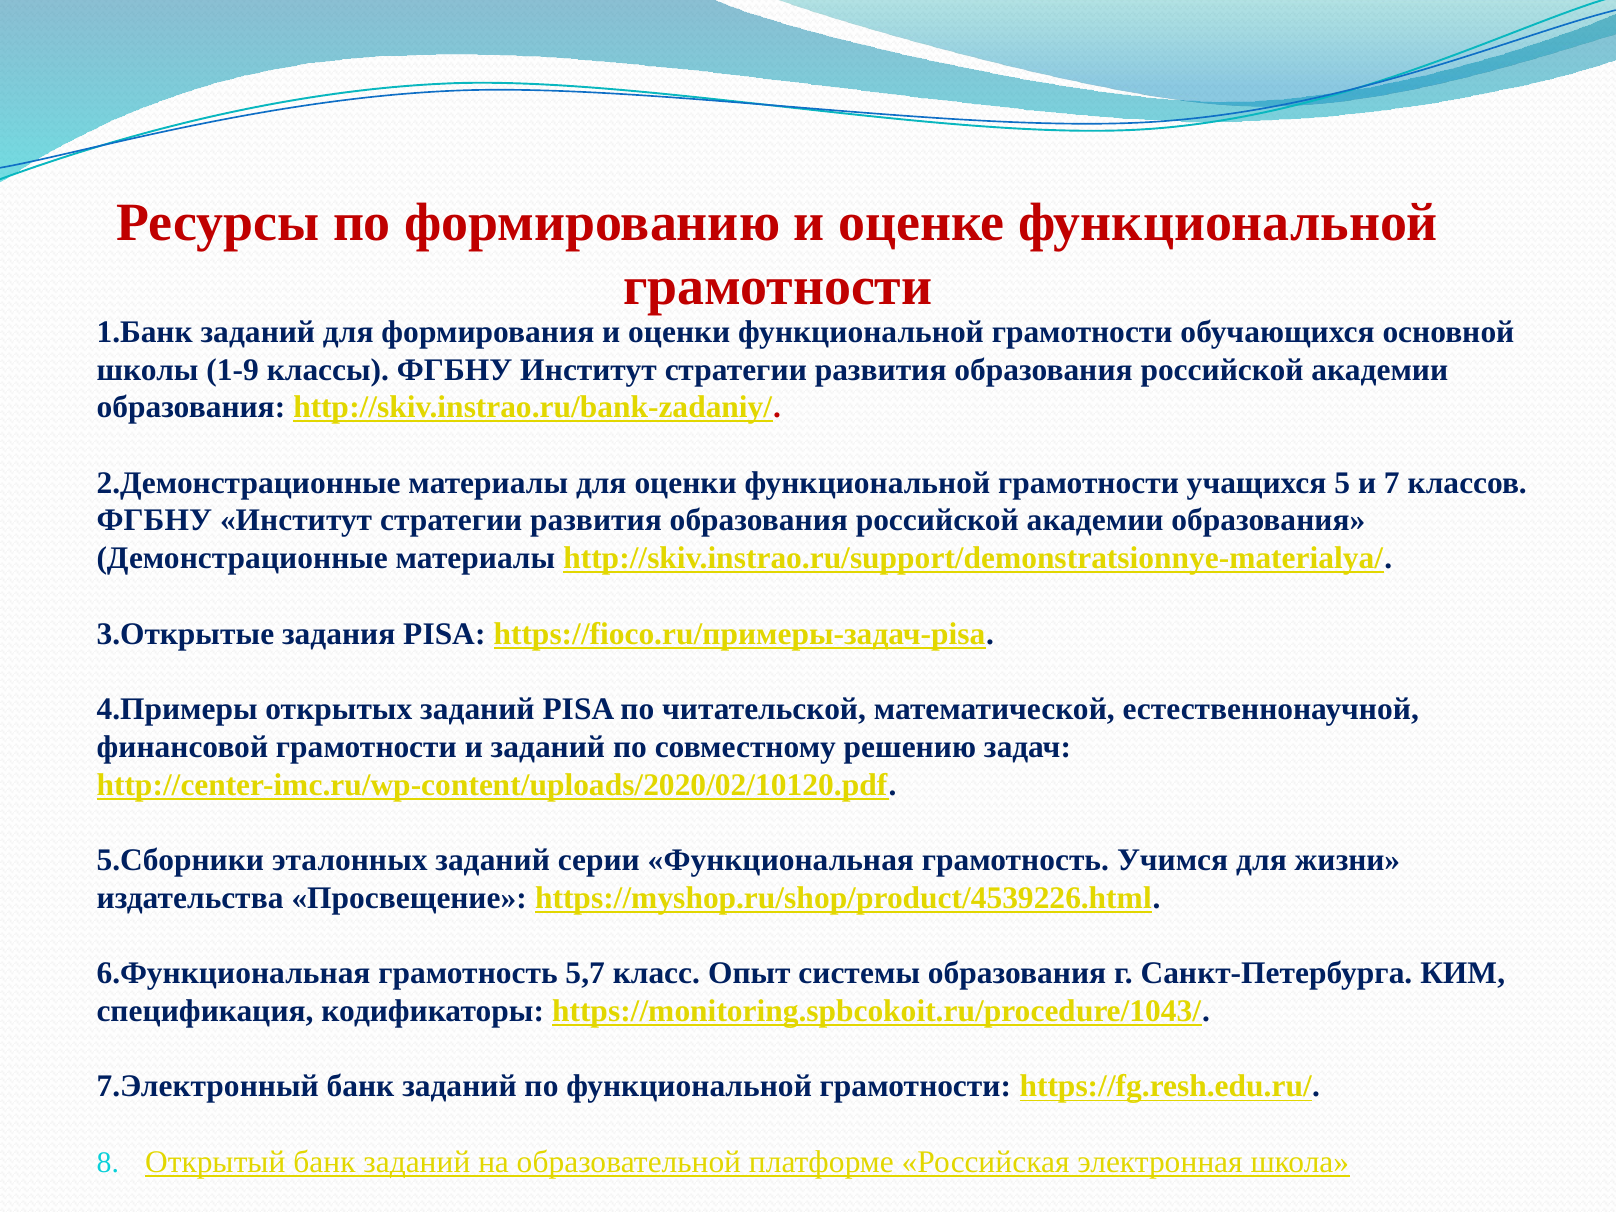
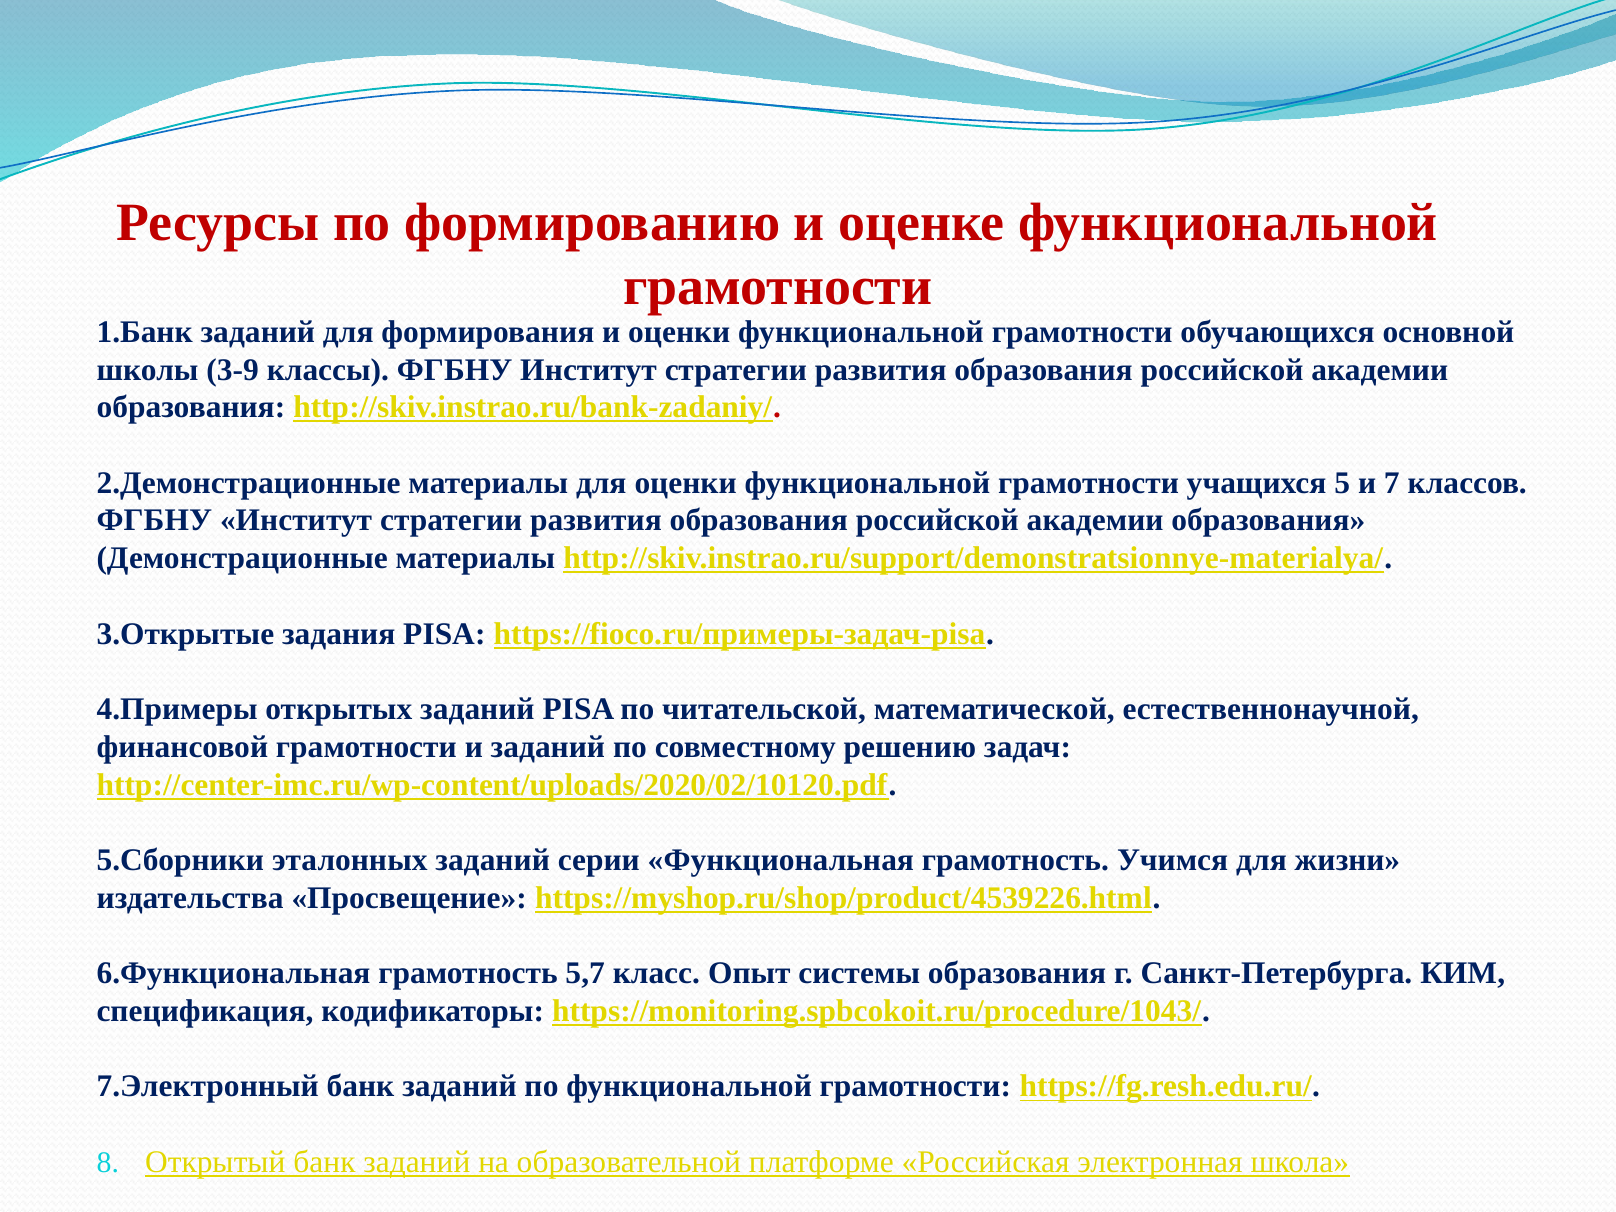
1-9: 1-9 -> 3-9 (233, 370)
